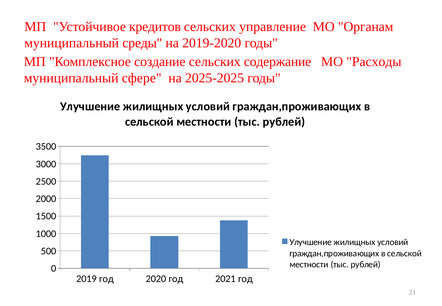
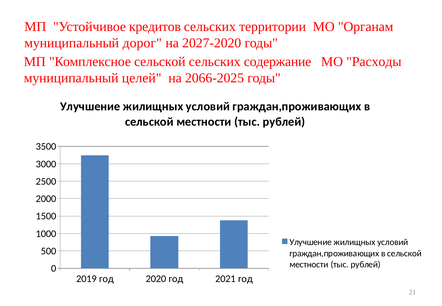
управление: управление -> территории (273, 27)
среды: среды -> дорог (142, 43)
2019-2020: 2019-2020 -> 2027-2020 (212, 43)
Комплексное создание: создание -> сельской (160, 62)
сфере: сфере -> целей (142, 78)
2025-2025: 2025-2025 -> 2066-2025 (215, 78)
